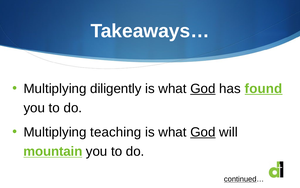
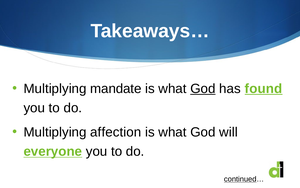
diligently: diligently -> mandate (116, 88)
teaching: teaching -> affection (116, 132)
God underline: present -> none (203, 132)
mountain: mountain -> everyone (53, 151)
